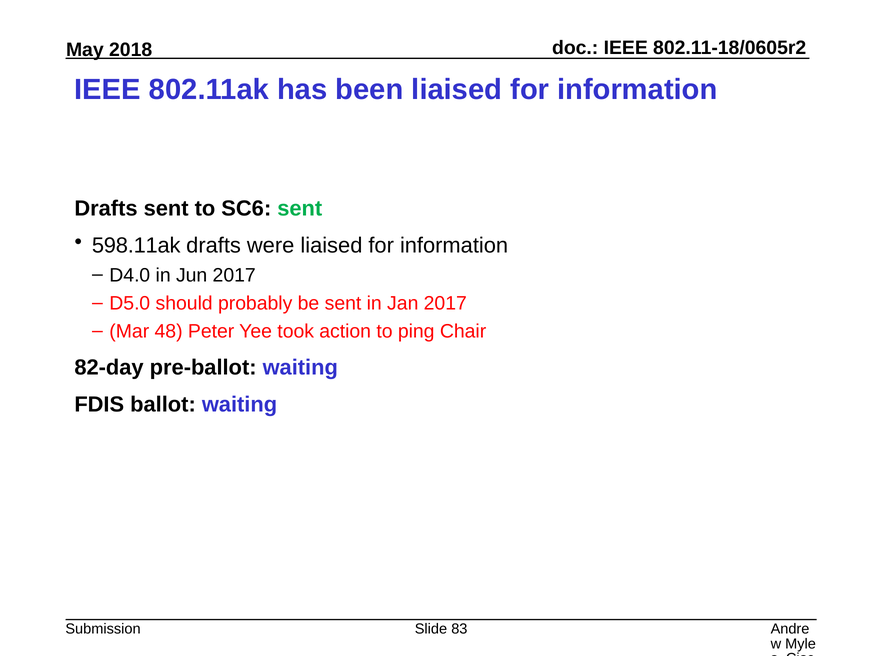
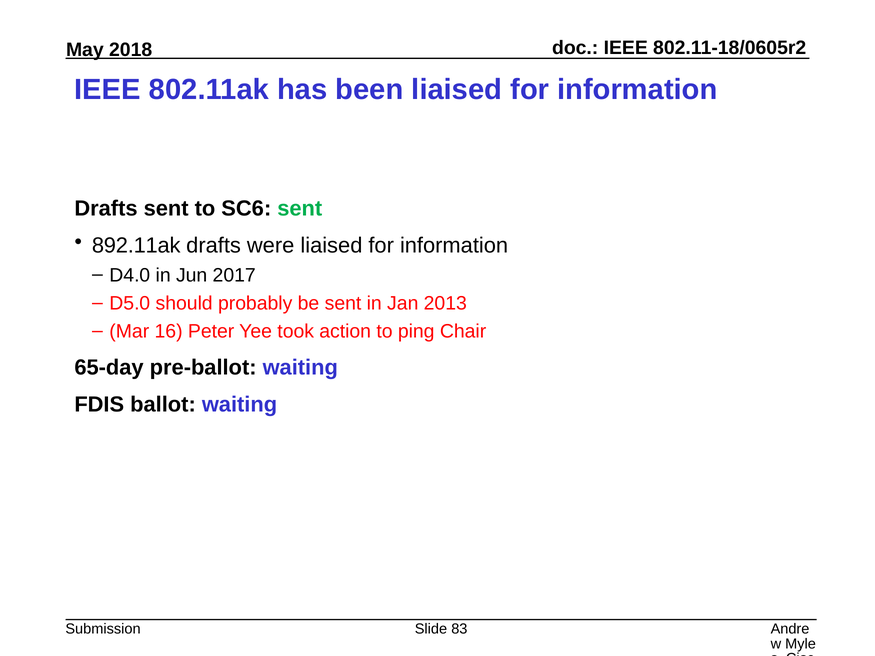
598.11ak: 598.11ak -> 892.11ak (136, 246)
Jan 2017: 2017 -> 2013 (445, 303)
48: 48 -> 16 (169, 332)
82-day: 82-day -> 65-day (109, 368)
